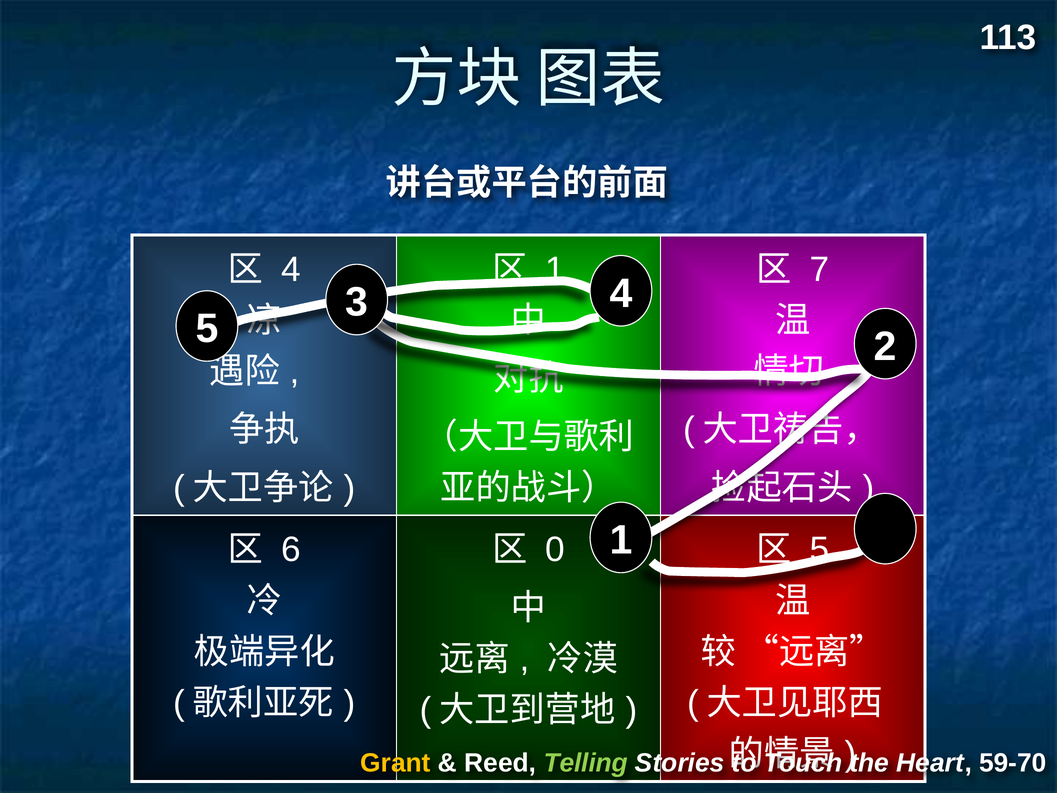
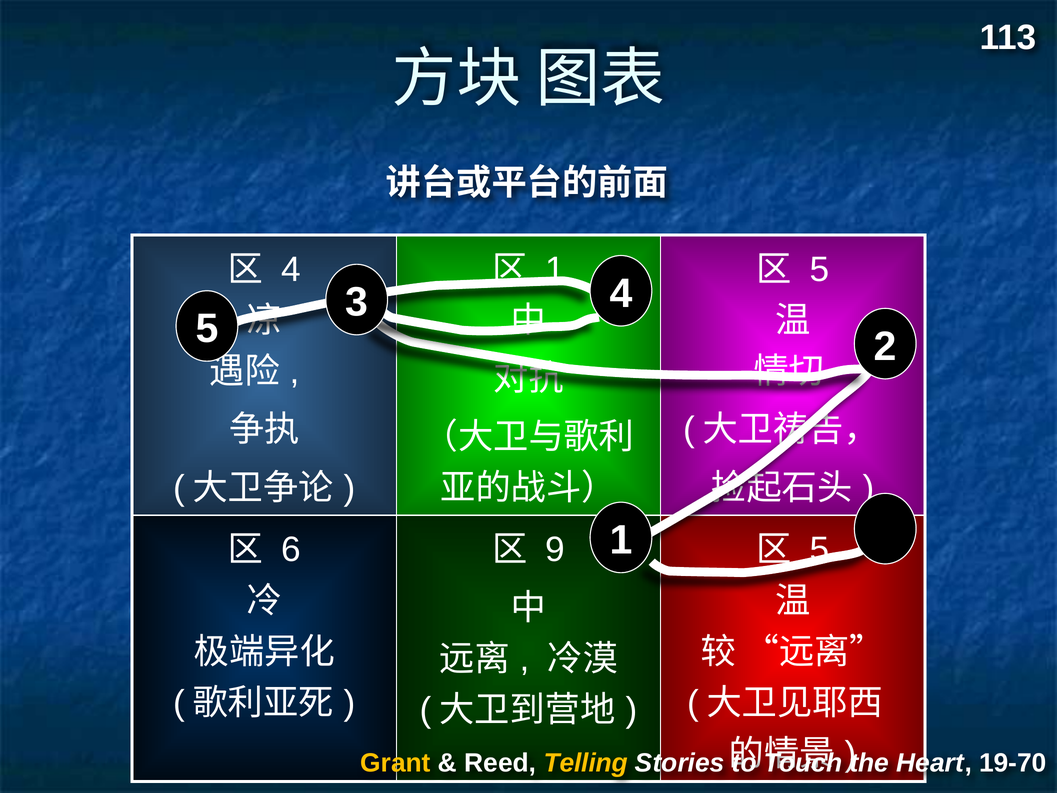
7: 7 -> 5 (819, 269)
0: 0 -> 9 (555, 550)
Telling colour: light green -> yellow (586, 763)
59-70: 59-70 -> 19-70 (1013, 763)
